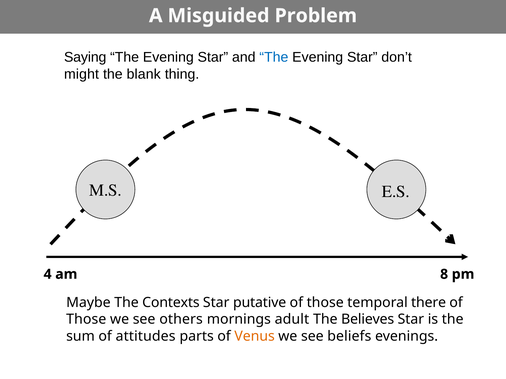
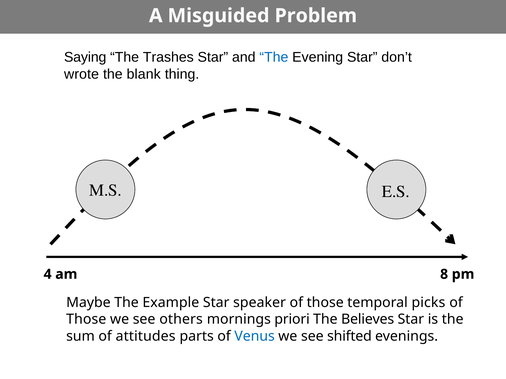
Evening: Evening -> Trashes (168, 57)
might: might -> wrote (82, 74)
Contexts: Contexts -> Example (171, 303)
putative: putative -> speaker (260, 303)
there: there -> picks (428, 303)
adult: adult -> priori (292, 320)
Venus colour: orange -> blue (255, 337)
beliefs: beliefs -> shifted (349, 337)
